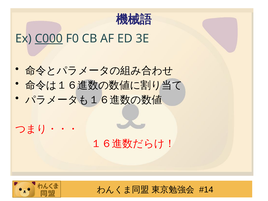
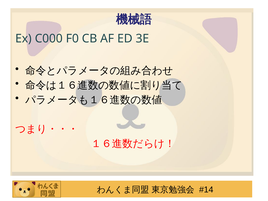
C000 underline: present -> none (49, 39)
